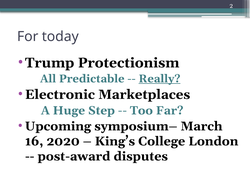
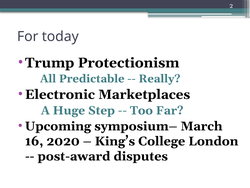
Really underline: present -> none (160, 78)
